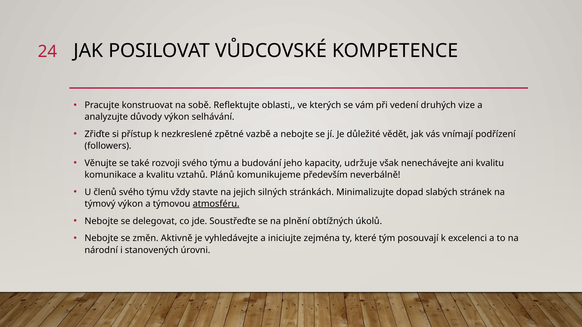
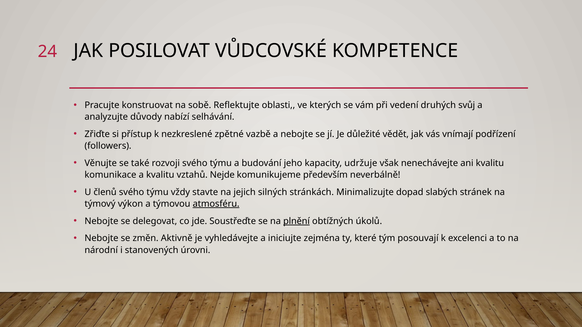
vize: vize -> svůj (467, 105)
důvody výkon: výkon -> nabízí (177, 117)
Plánů: Plánů -> Nejde (222, 175)
plnění underline: none -> present (296, 221)
